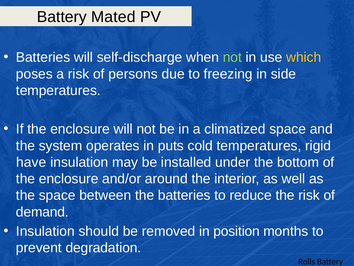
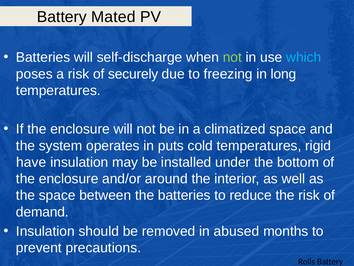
which colour: yellow -> light blue (304, 57)
persons: persons -> securely (133, 74)
side: side -> long (284, 74)
position: position -> abused (237, 231)
degradation: degradation -> precautions (103, 247)
